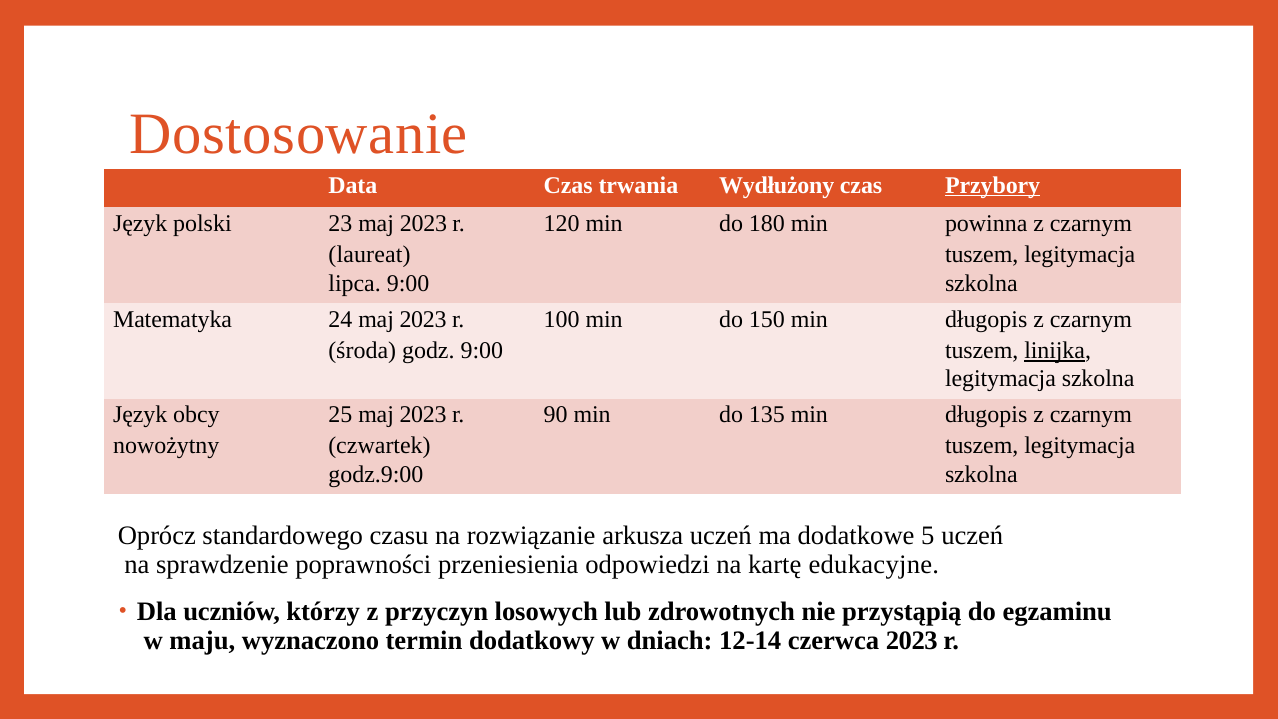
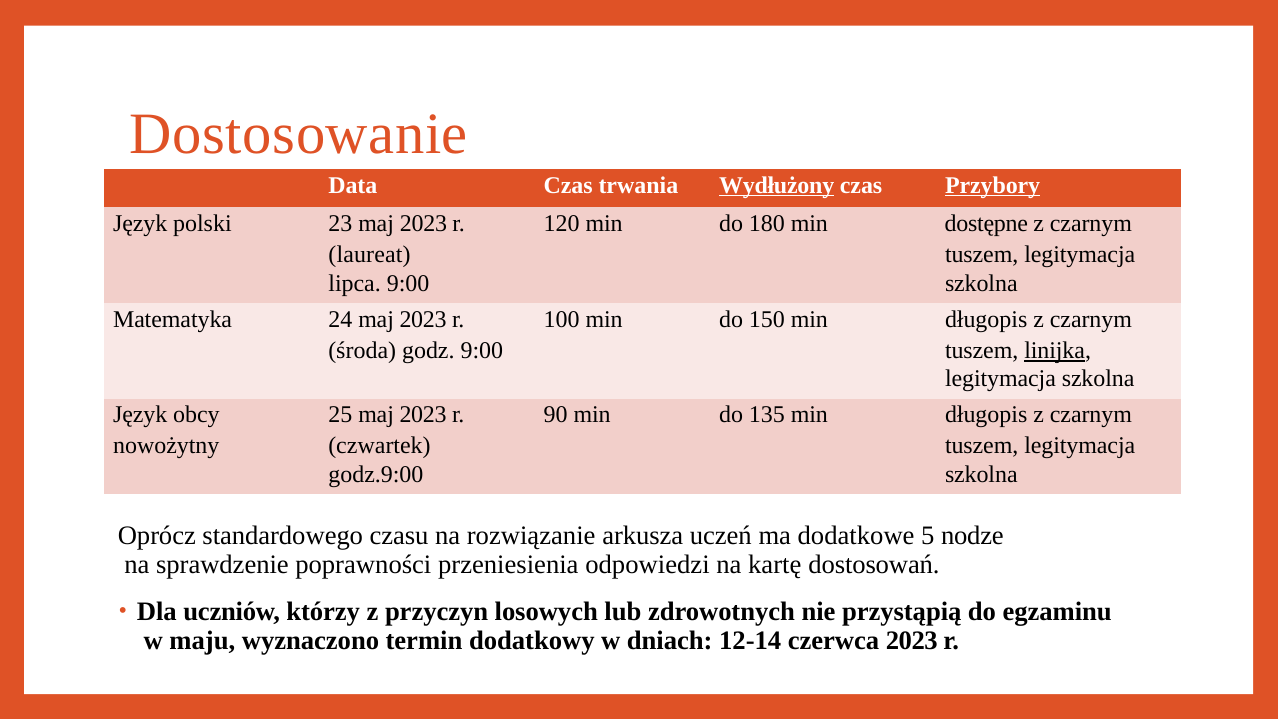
Wydłużony underline: none -> present (777, 185)
powinna: powinna -> dostępne (986, 223)
5 uczeń: uczeń -> nodze (972, 536)
edukacyjne: edukacyjne -> dostosowań (874, 564)
